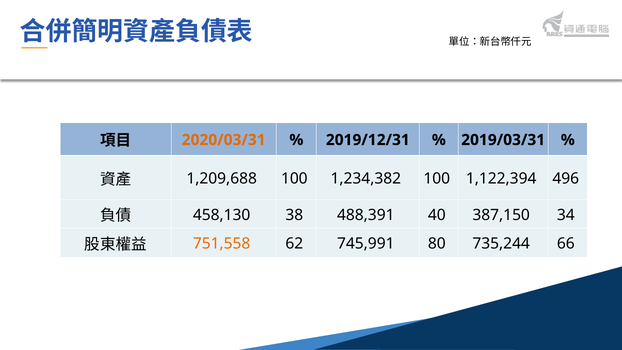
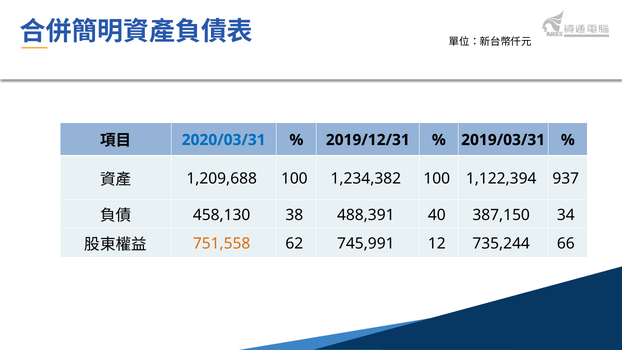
2020/03/31 colour: orange -> blue (224, 140)
496: 496 -> 937 (566, 178)
80: 80 -> 12 (437, 243)
